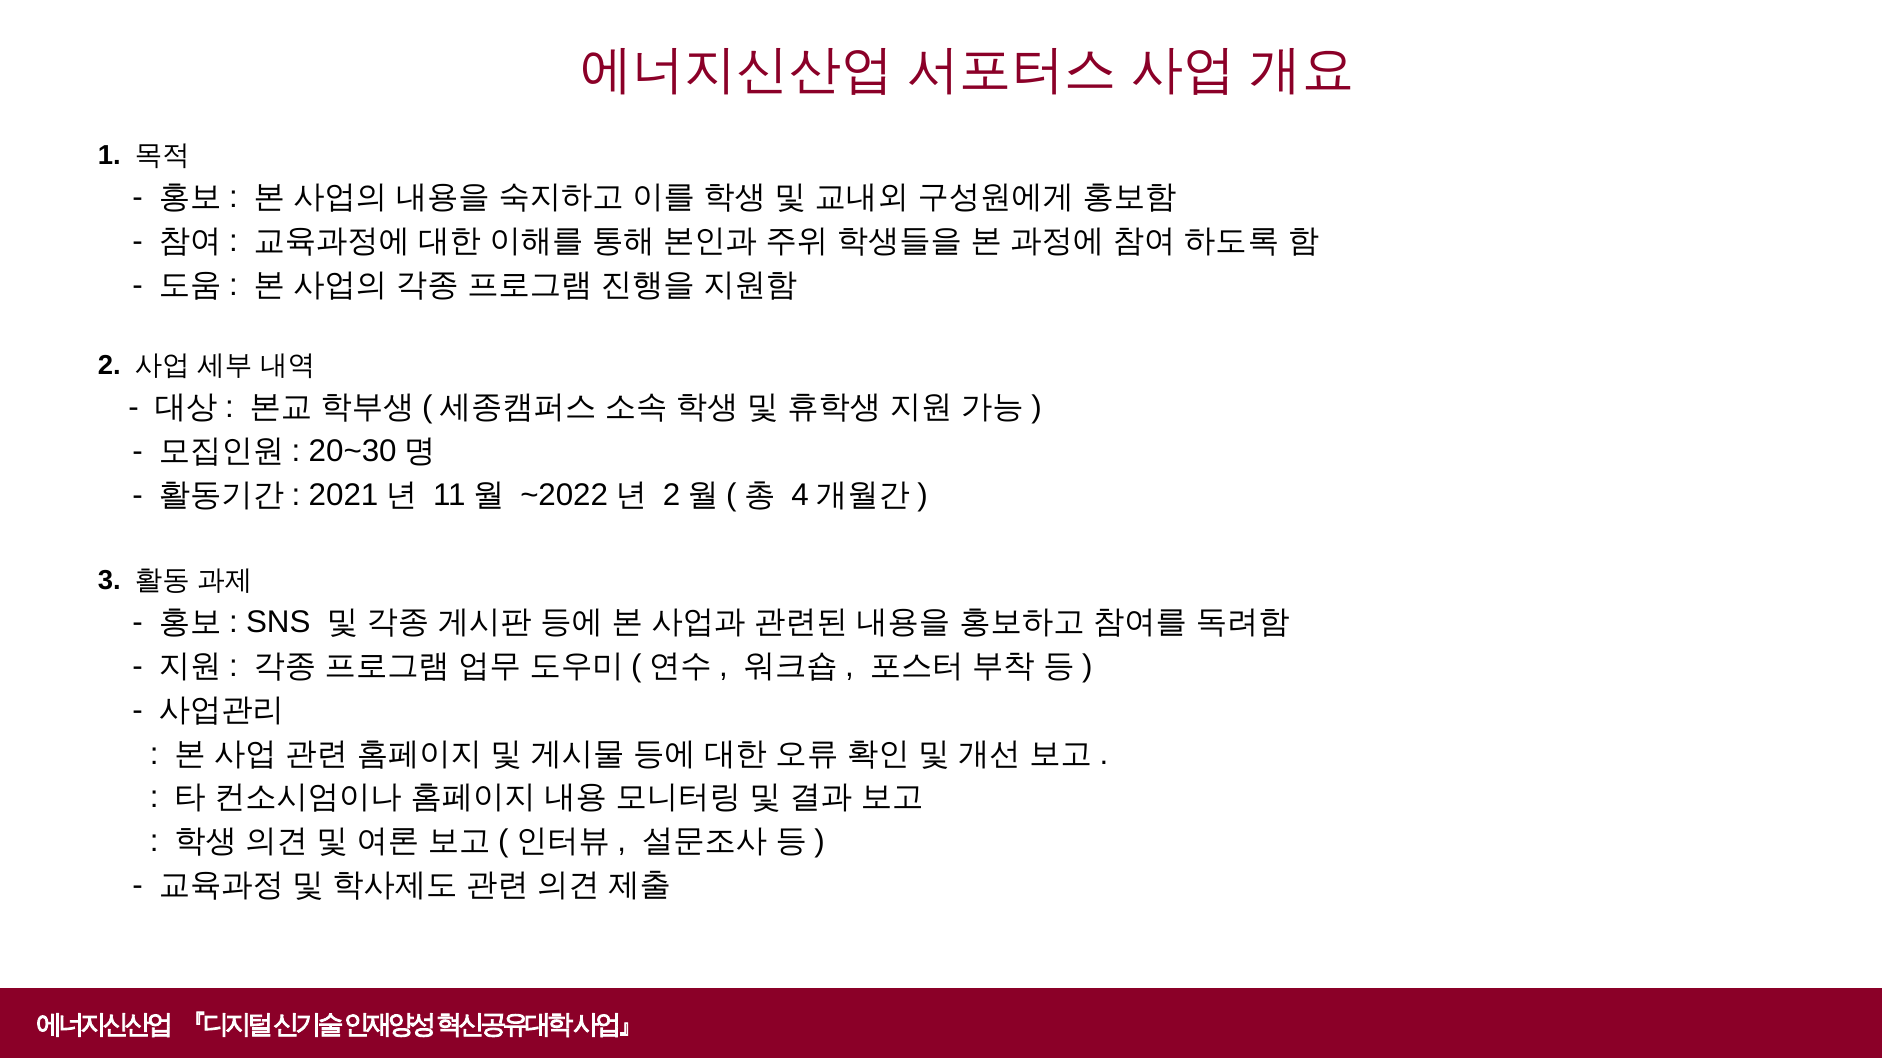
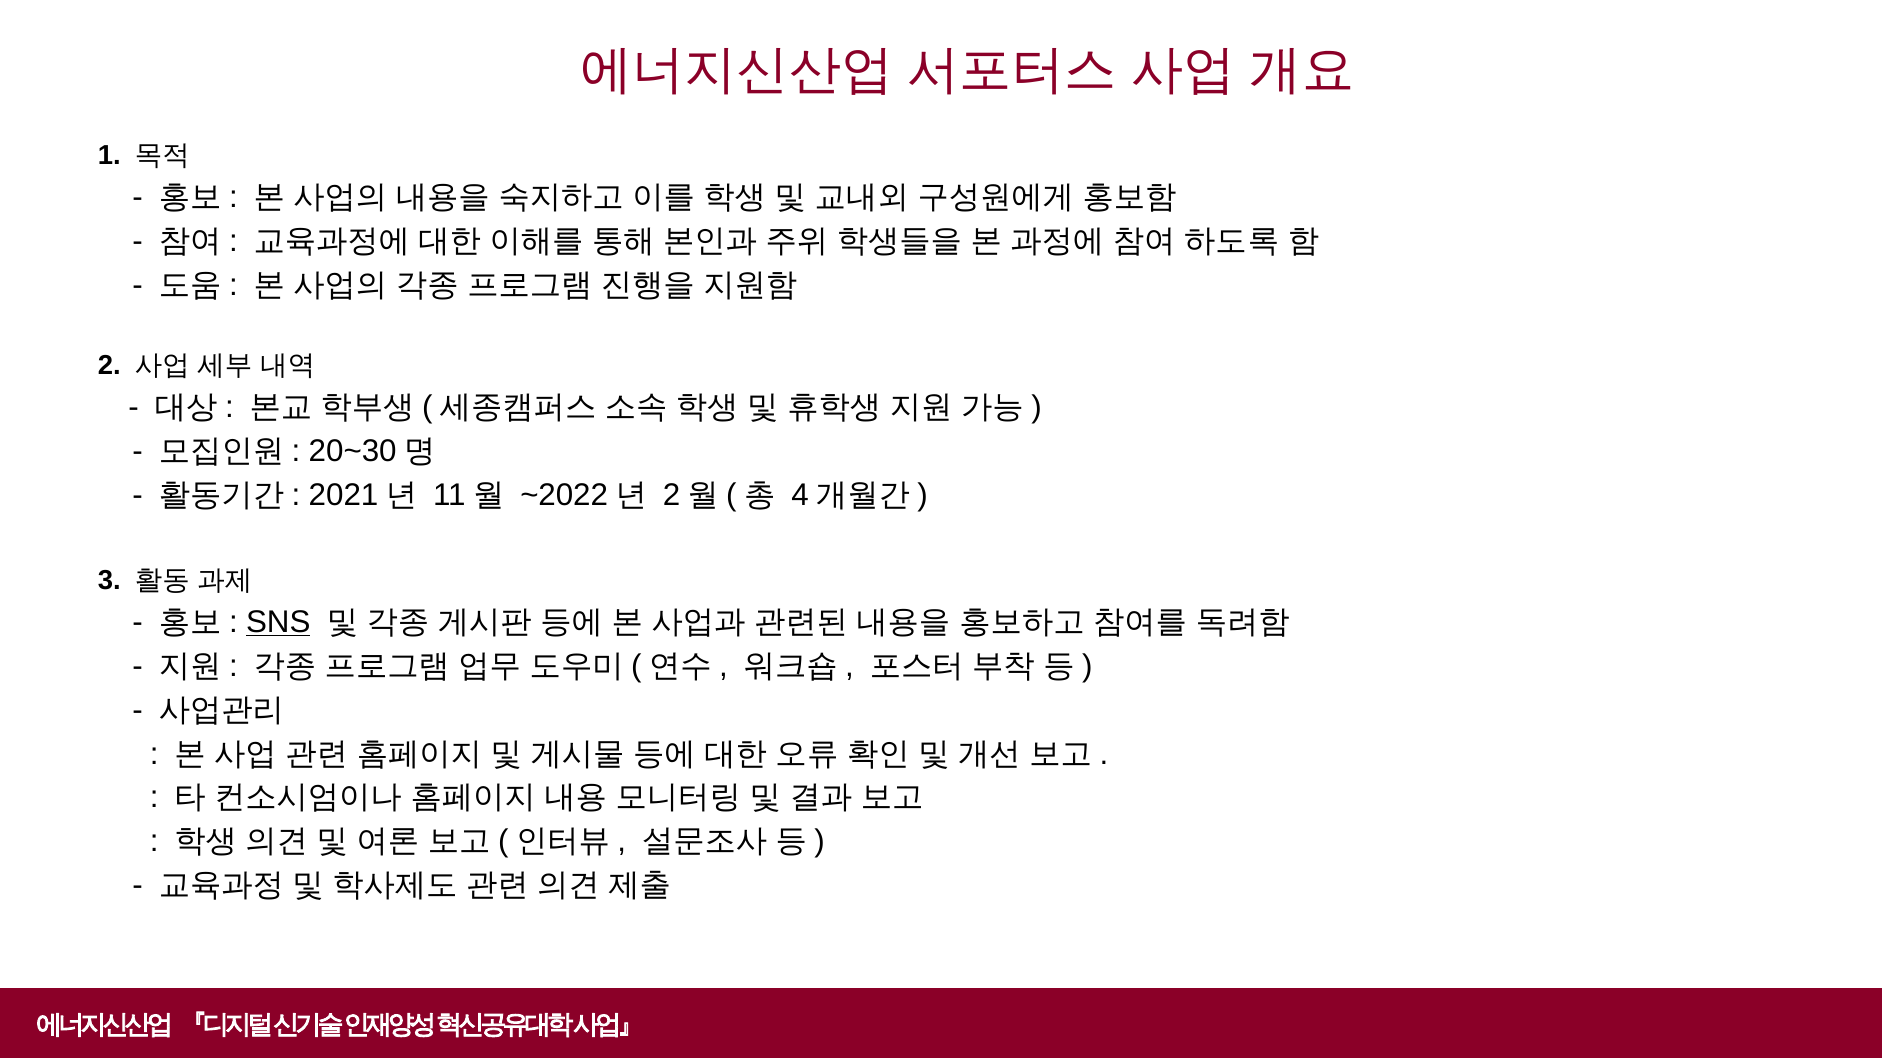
SNS underline: none -> present (278, 622)
